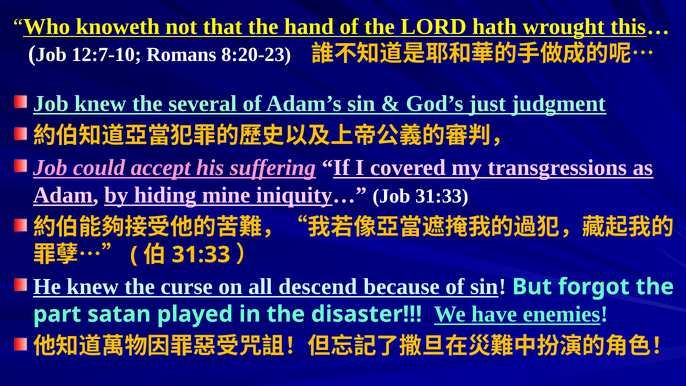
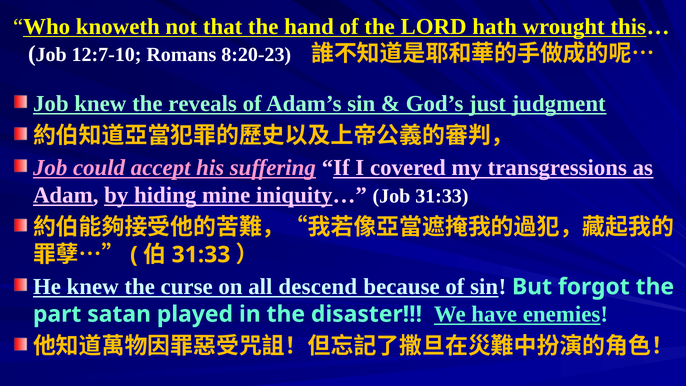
several: several -> reveals (203, 104)
